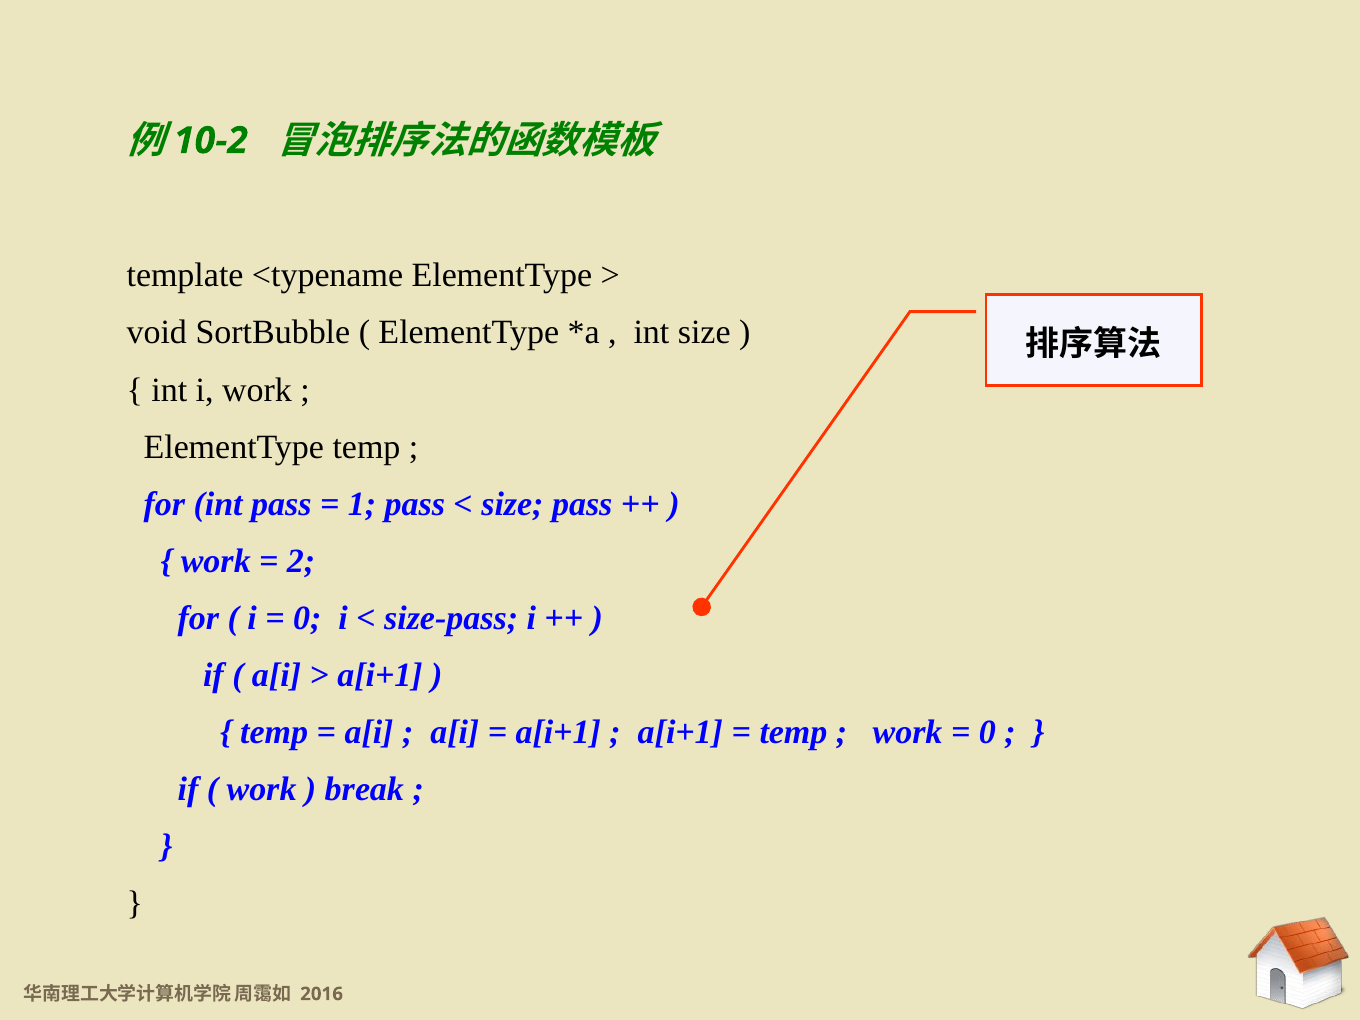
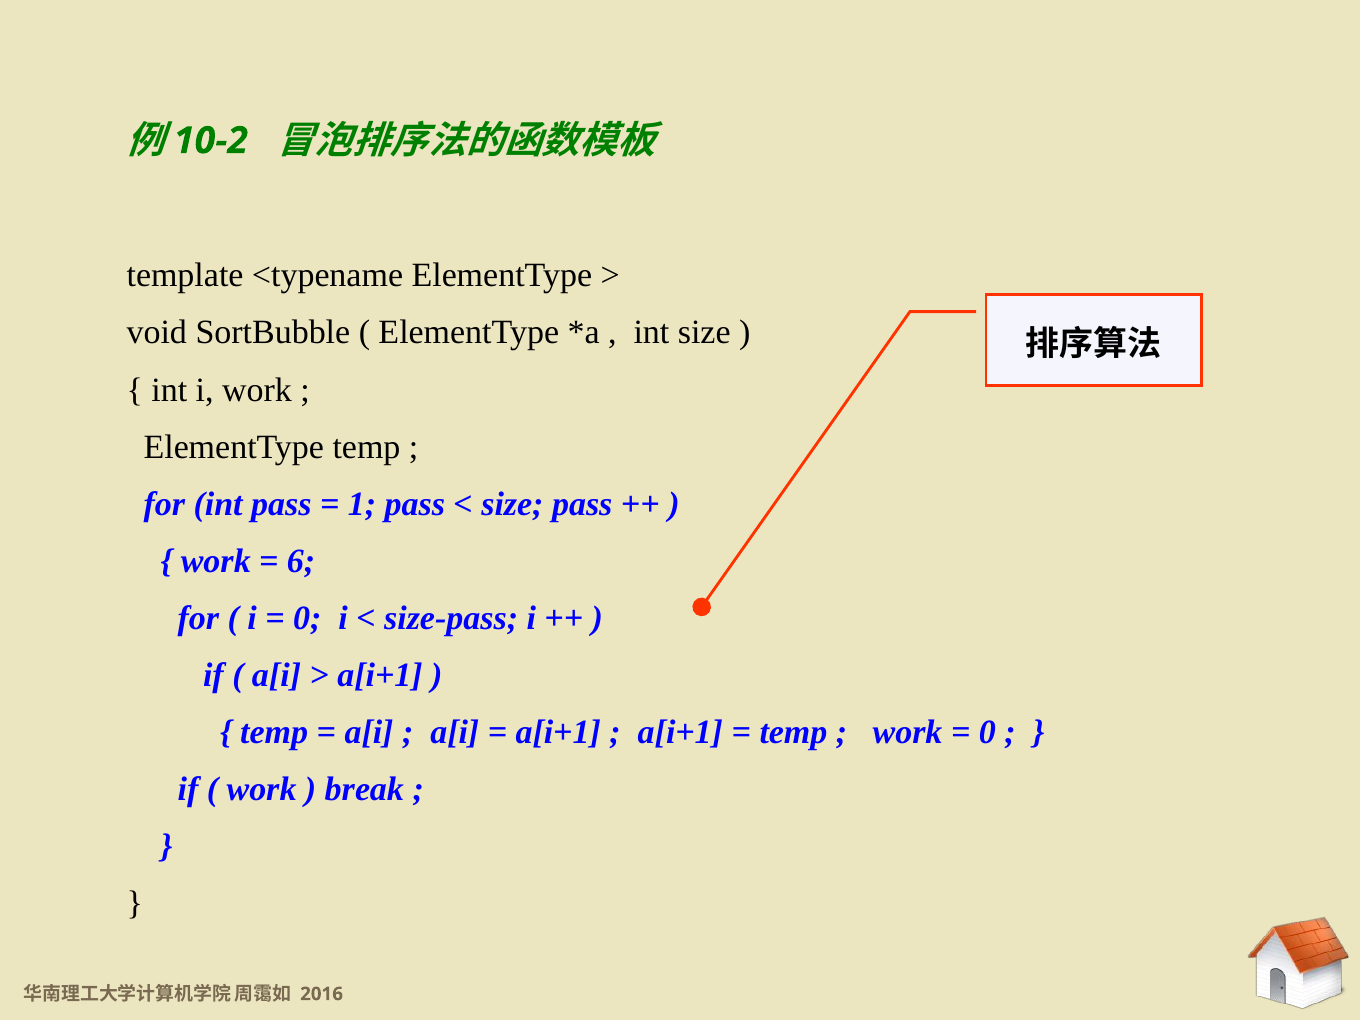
2: 2 -> 6 (301, 561)
